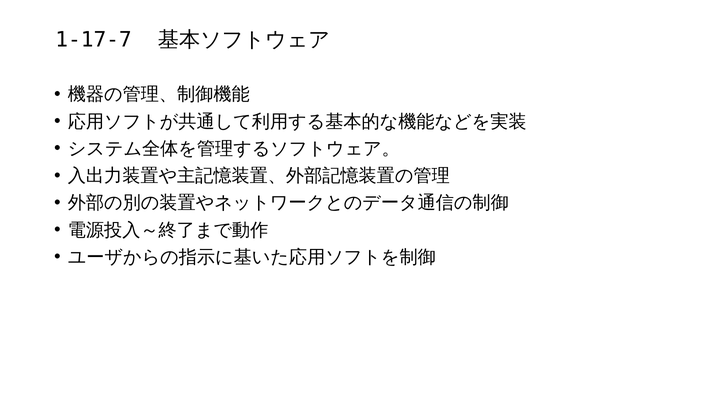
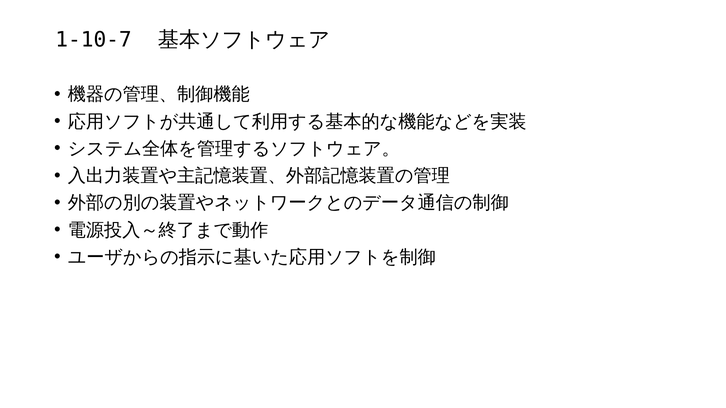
1-17-7: 1-17-7 -> 1-10-7 (94, 40)
